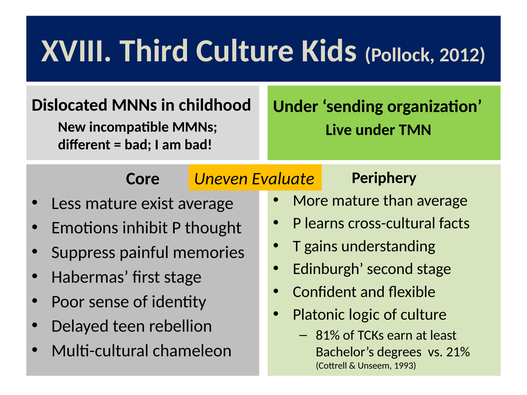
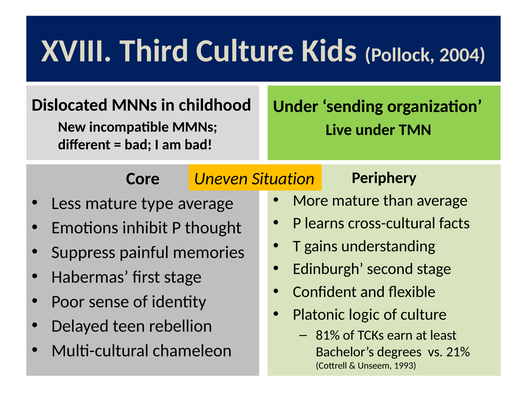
2012: 2012 -> 2004 (463, 55)
Evaluate: Evaluate -> Situation (283, 179)
exist: exist -> type (157, 203)
